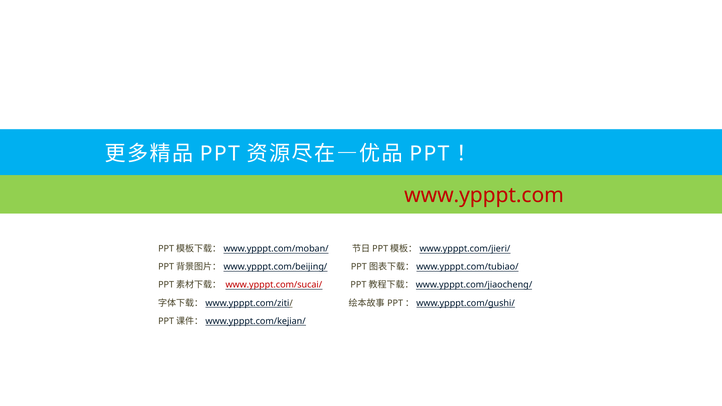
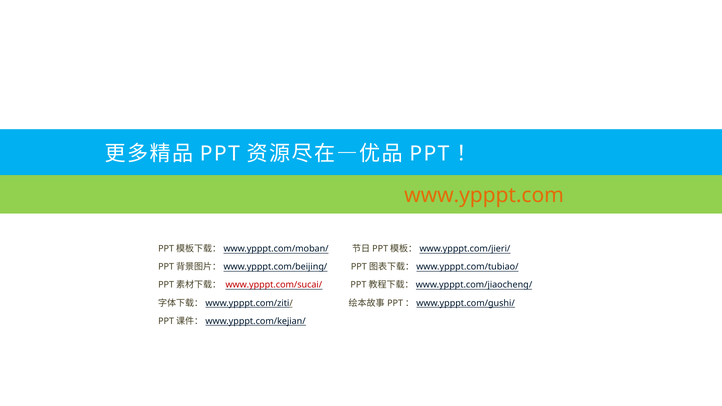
www.ypppt.com colour: red -> orange (484, 196)
